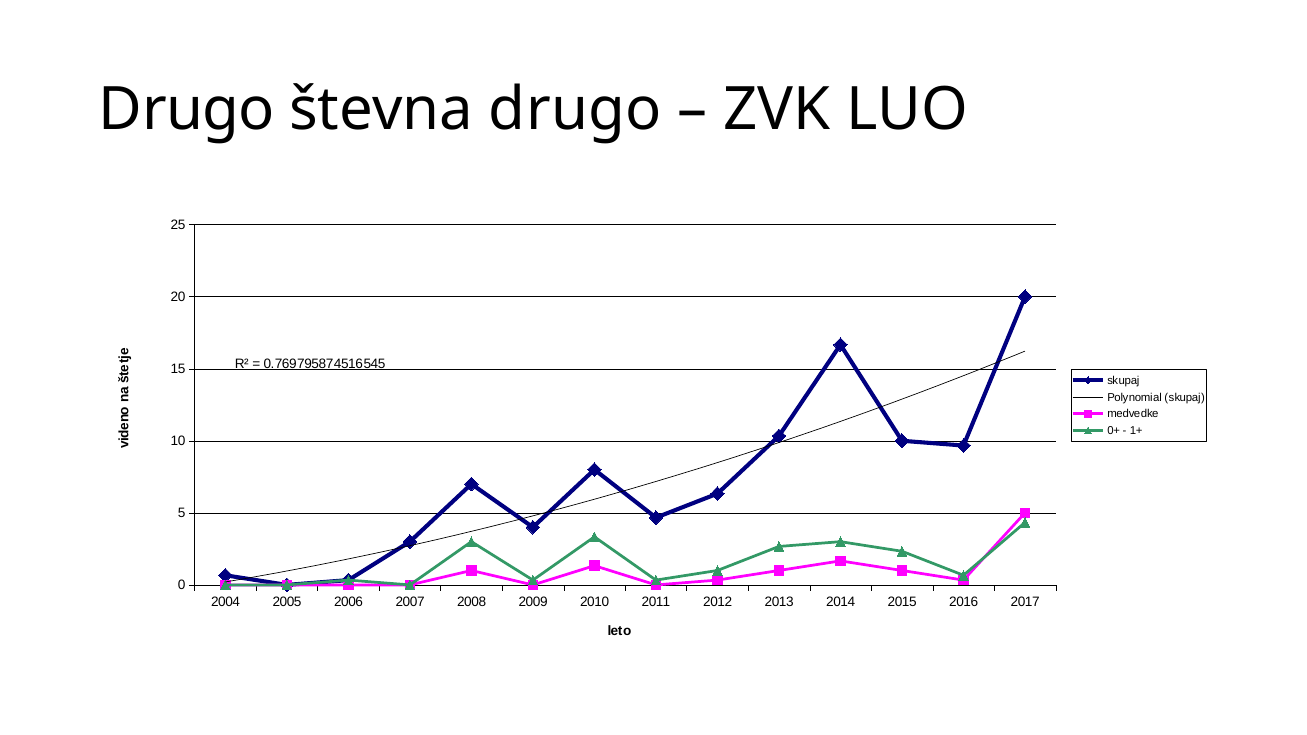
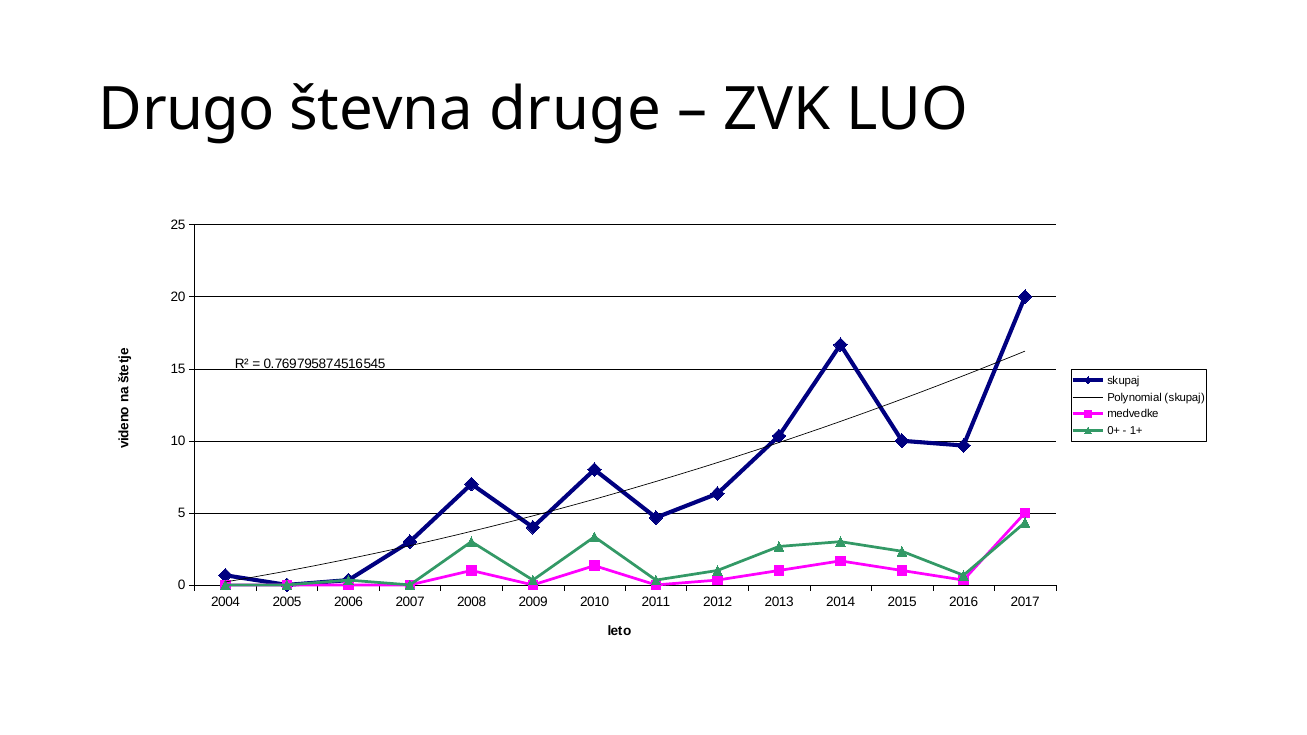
števna drugo: drugo -> druge (575, 110)
